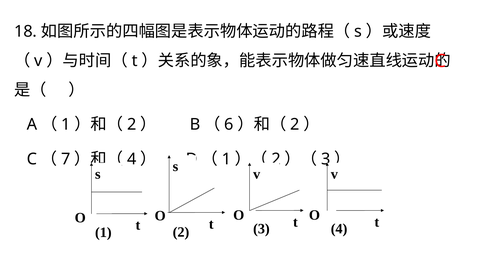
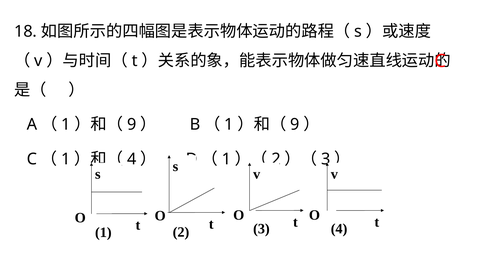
2: 2 -> 9 (132, 124)
6: 6 -> 1 (229, 124)
2: 2 -> 9 (295, 124)
7: 7 -> 1 (66, 159)
